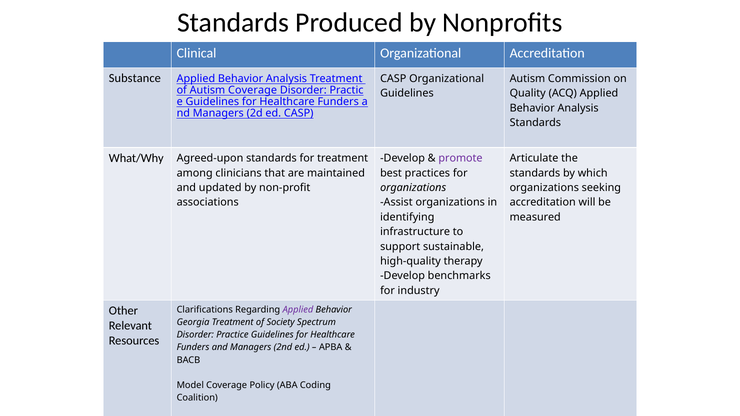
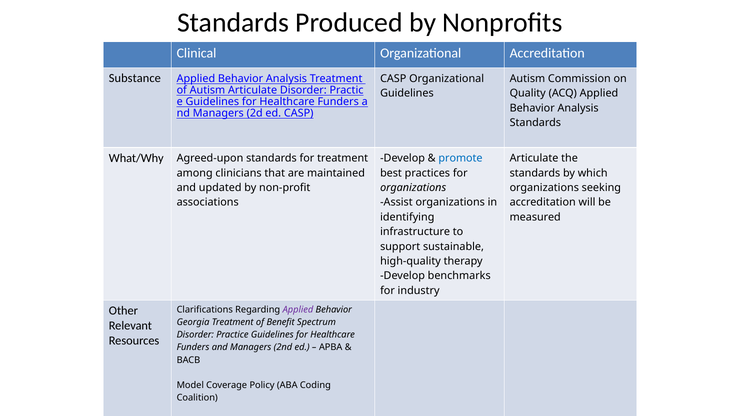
Autism Coverage: Coverage -> Articulate (253, 90)
promote colour: purple -> blue (461, 158)
Society: Society -> Benefit (281, 322)
